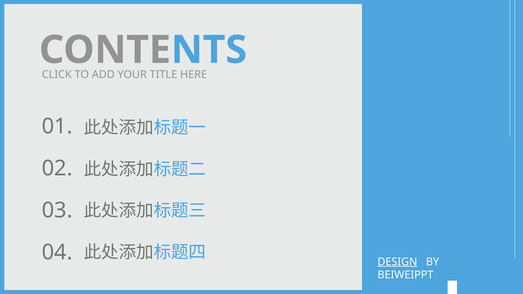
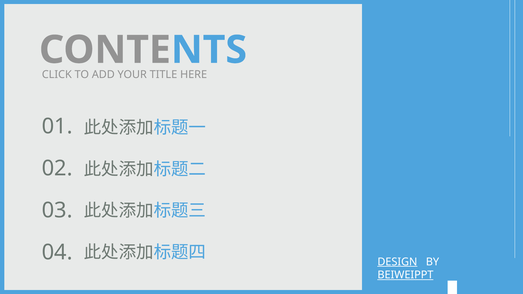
BEIWEIPPT underline: none -> present (405, 275)
